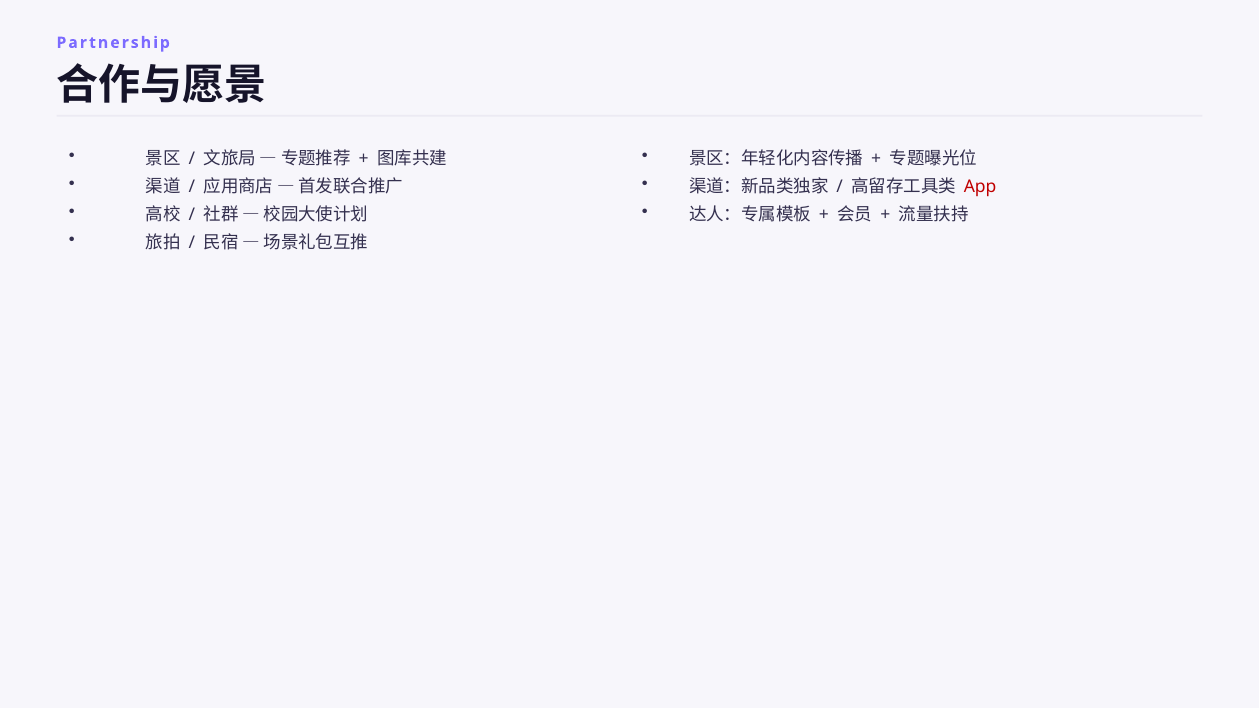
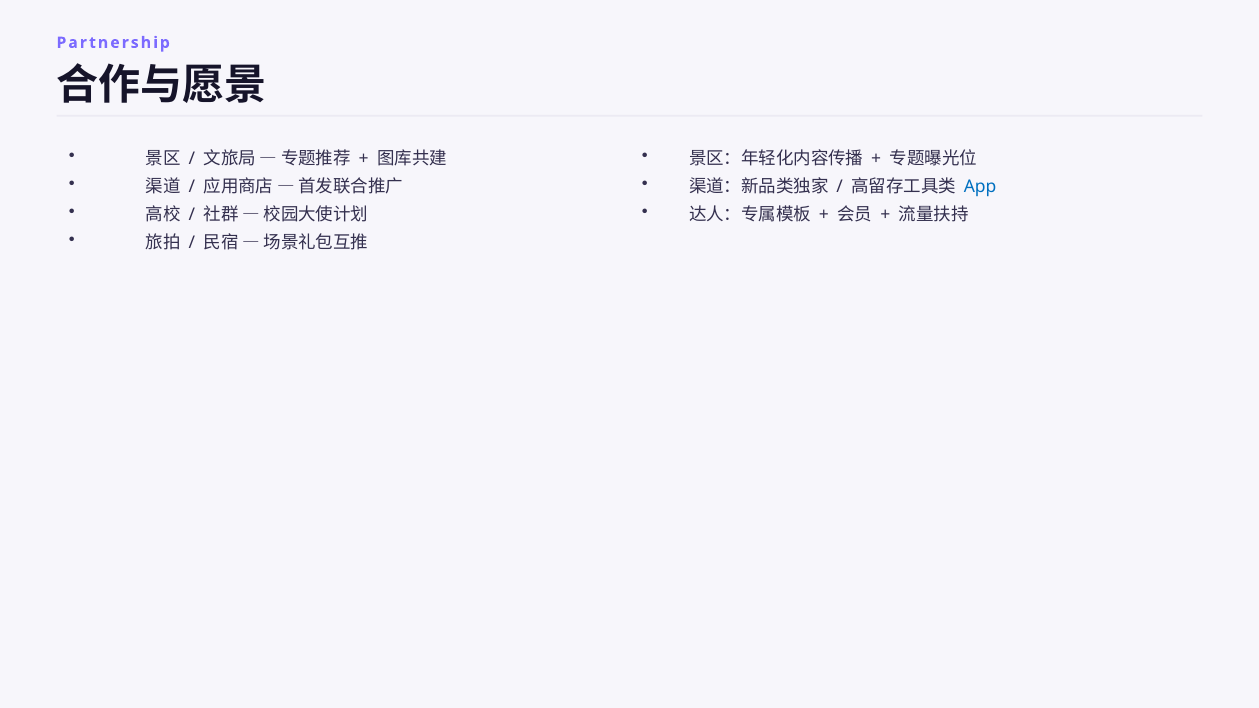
App colour: red -> blue (980, 187)
